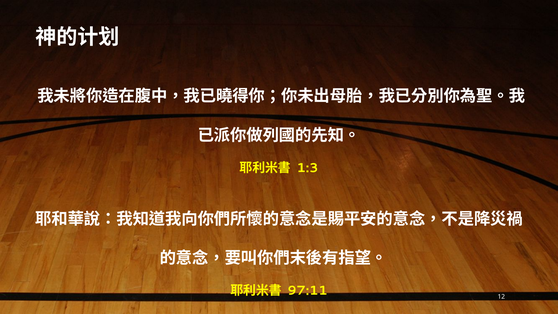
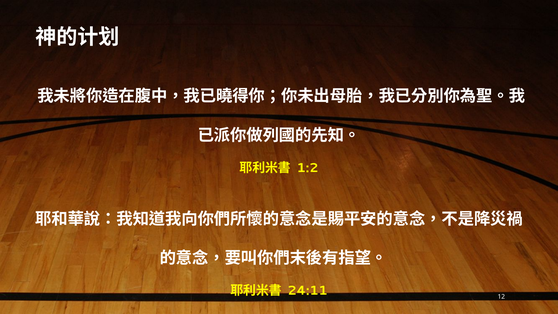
1:3: 1:3 -> 1:2 (307, 168)
97:11: 97:11 -> 24:11 (308, 291)
